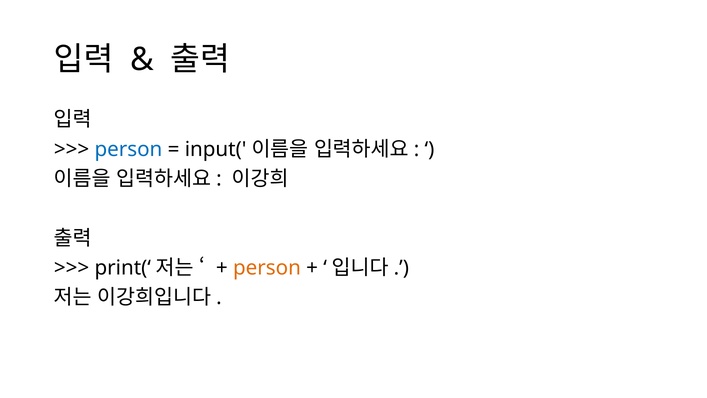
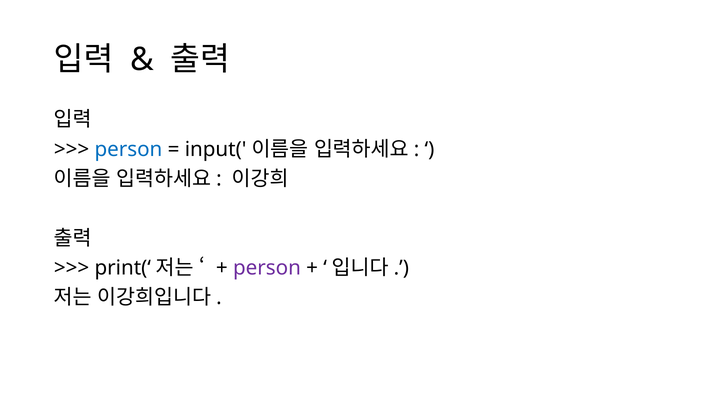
person colour: orange -> purple (267, 268)
